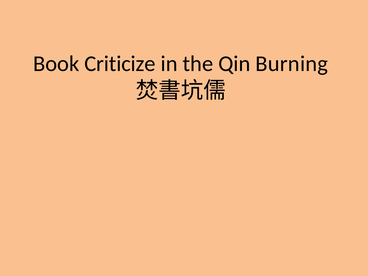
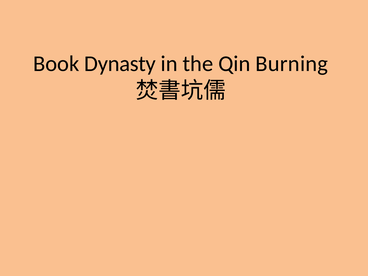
Criticize: Criticize -> Dynasty (120, 64)
